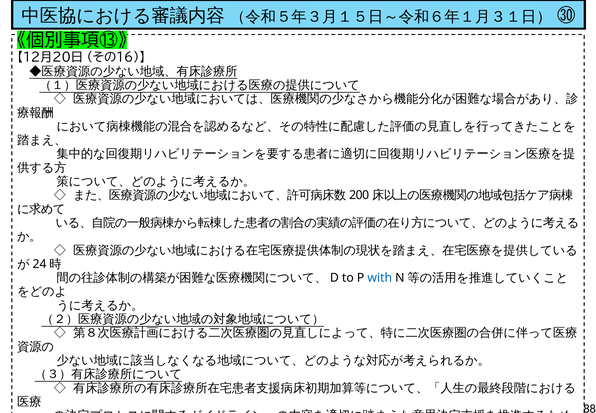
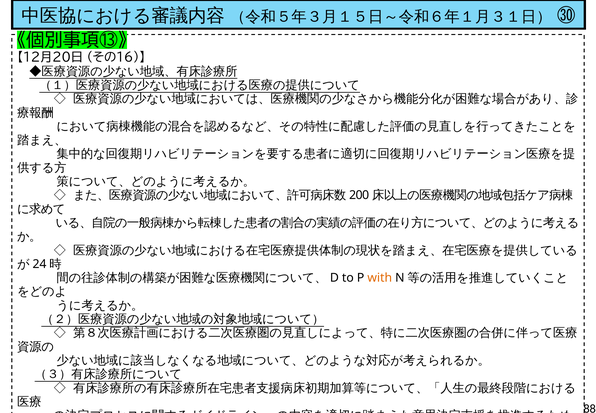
with colour: blue -> orange (380, 278)
